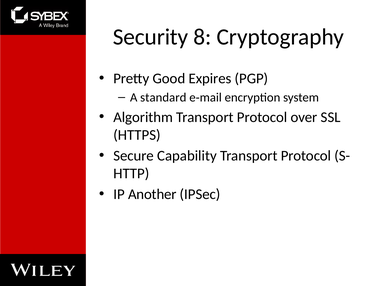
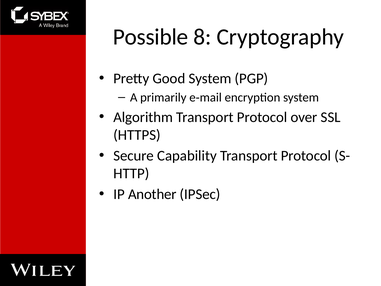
Security: Security -> Possible (151, 37)
Good Expires: Expires -> System (210, 79)
standard: standard -> primarily (163, 97)
